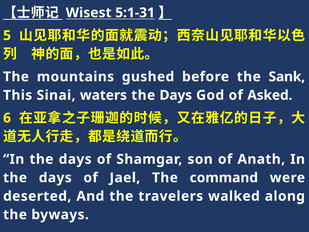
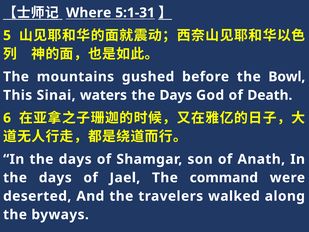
Wisest: Wisest -> Where (89, 13)
Sank: Sank -> Bowl (287, 77)
Asked: Asked -> Death (270, 95)
